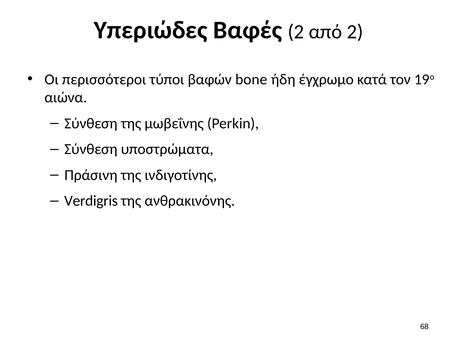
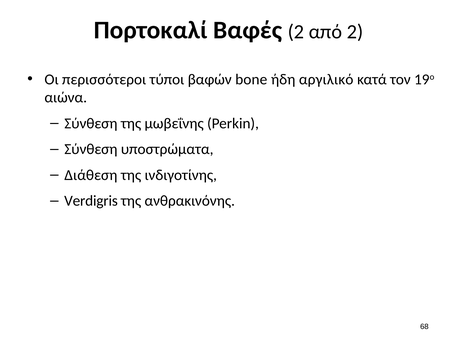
Υπεριώδες: Υπεριώδες -> Πορτοκαλί (151, 30)
έγχρωμο: έγχρωμο -> αργιλικό (326, 79)
Πράσινη: Πράσινη -> Διάθεση (91, 175)
